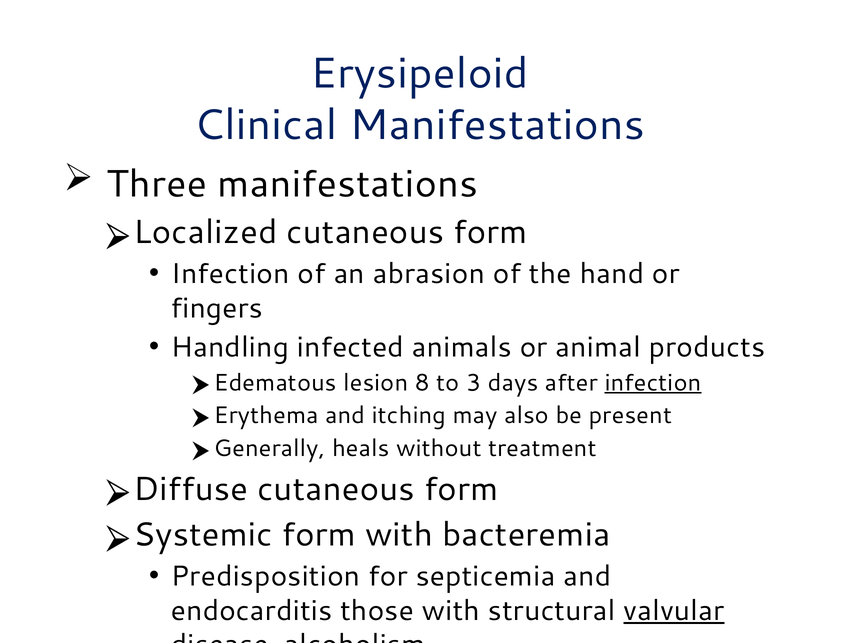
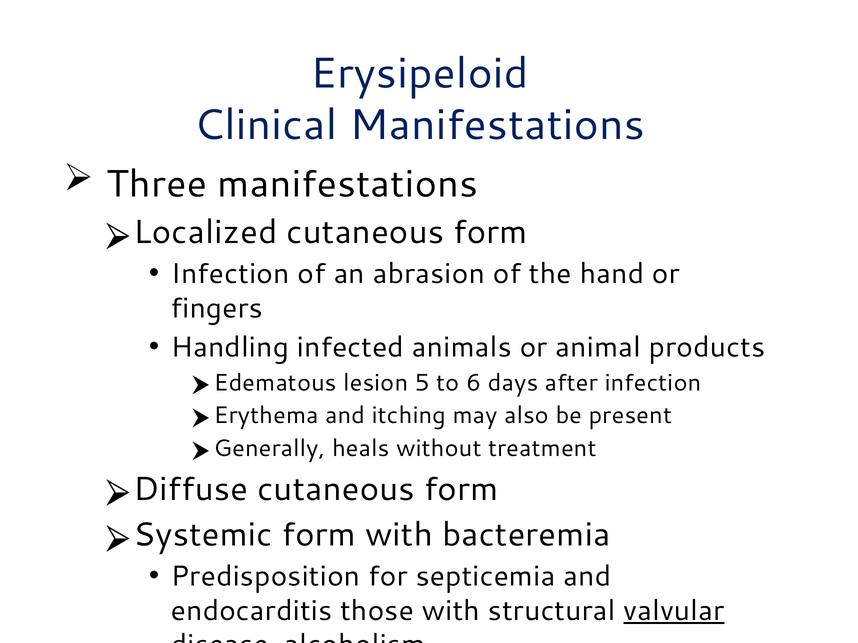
8: 8 -> 5 (422, 383)
3: 3 -> 6 (474, 383)
infection underline: present -> none (653, 383)
